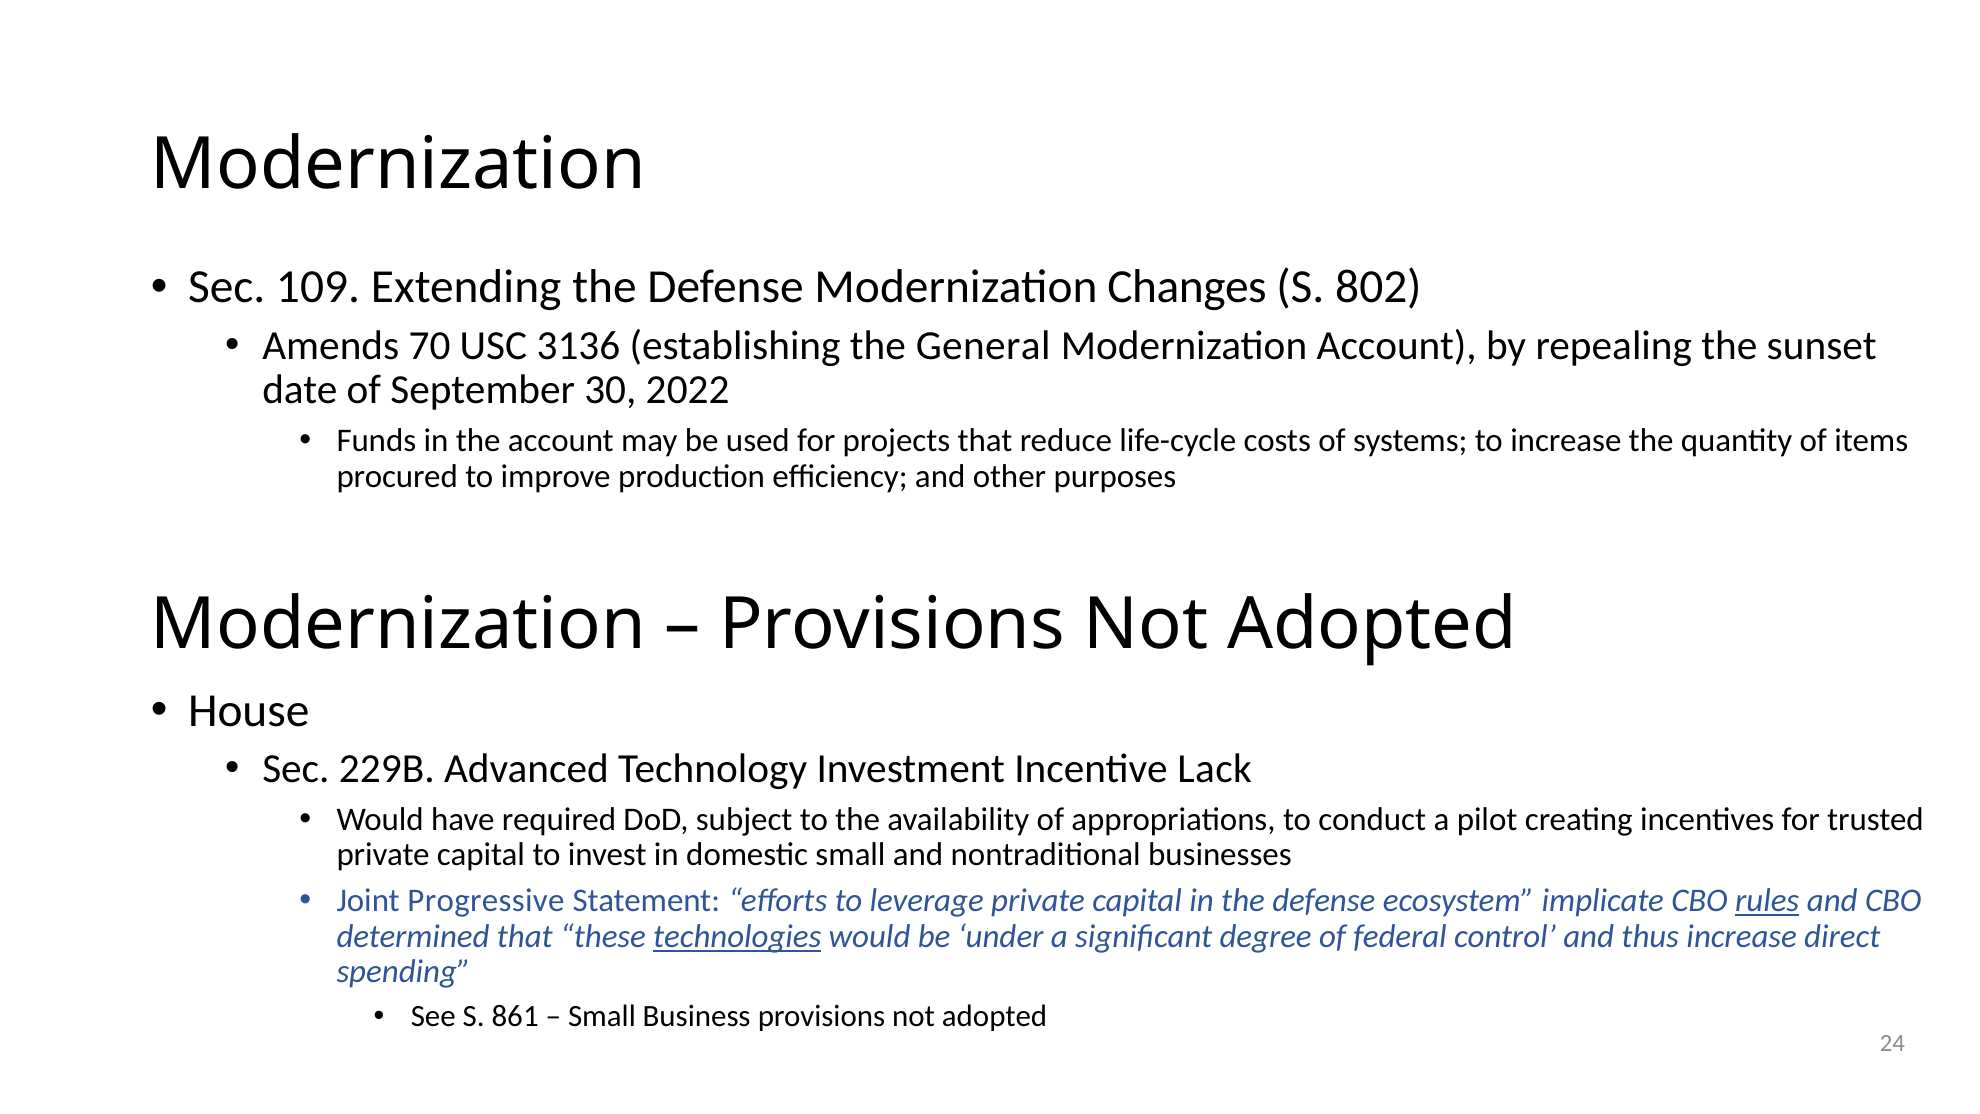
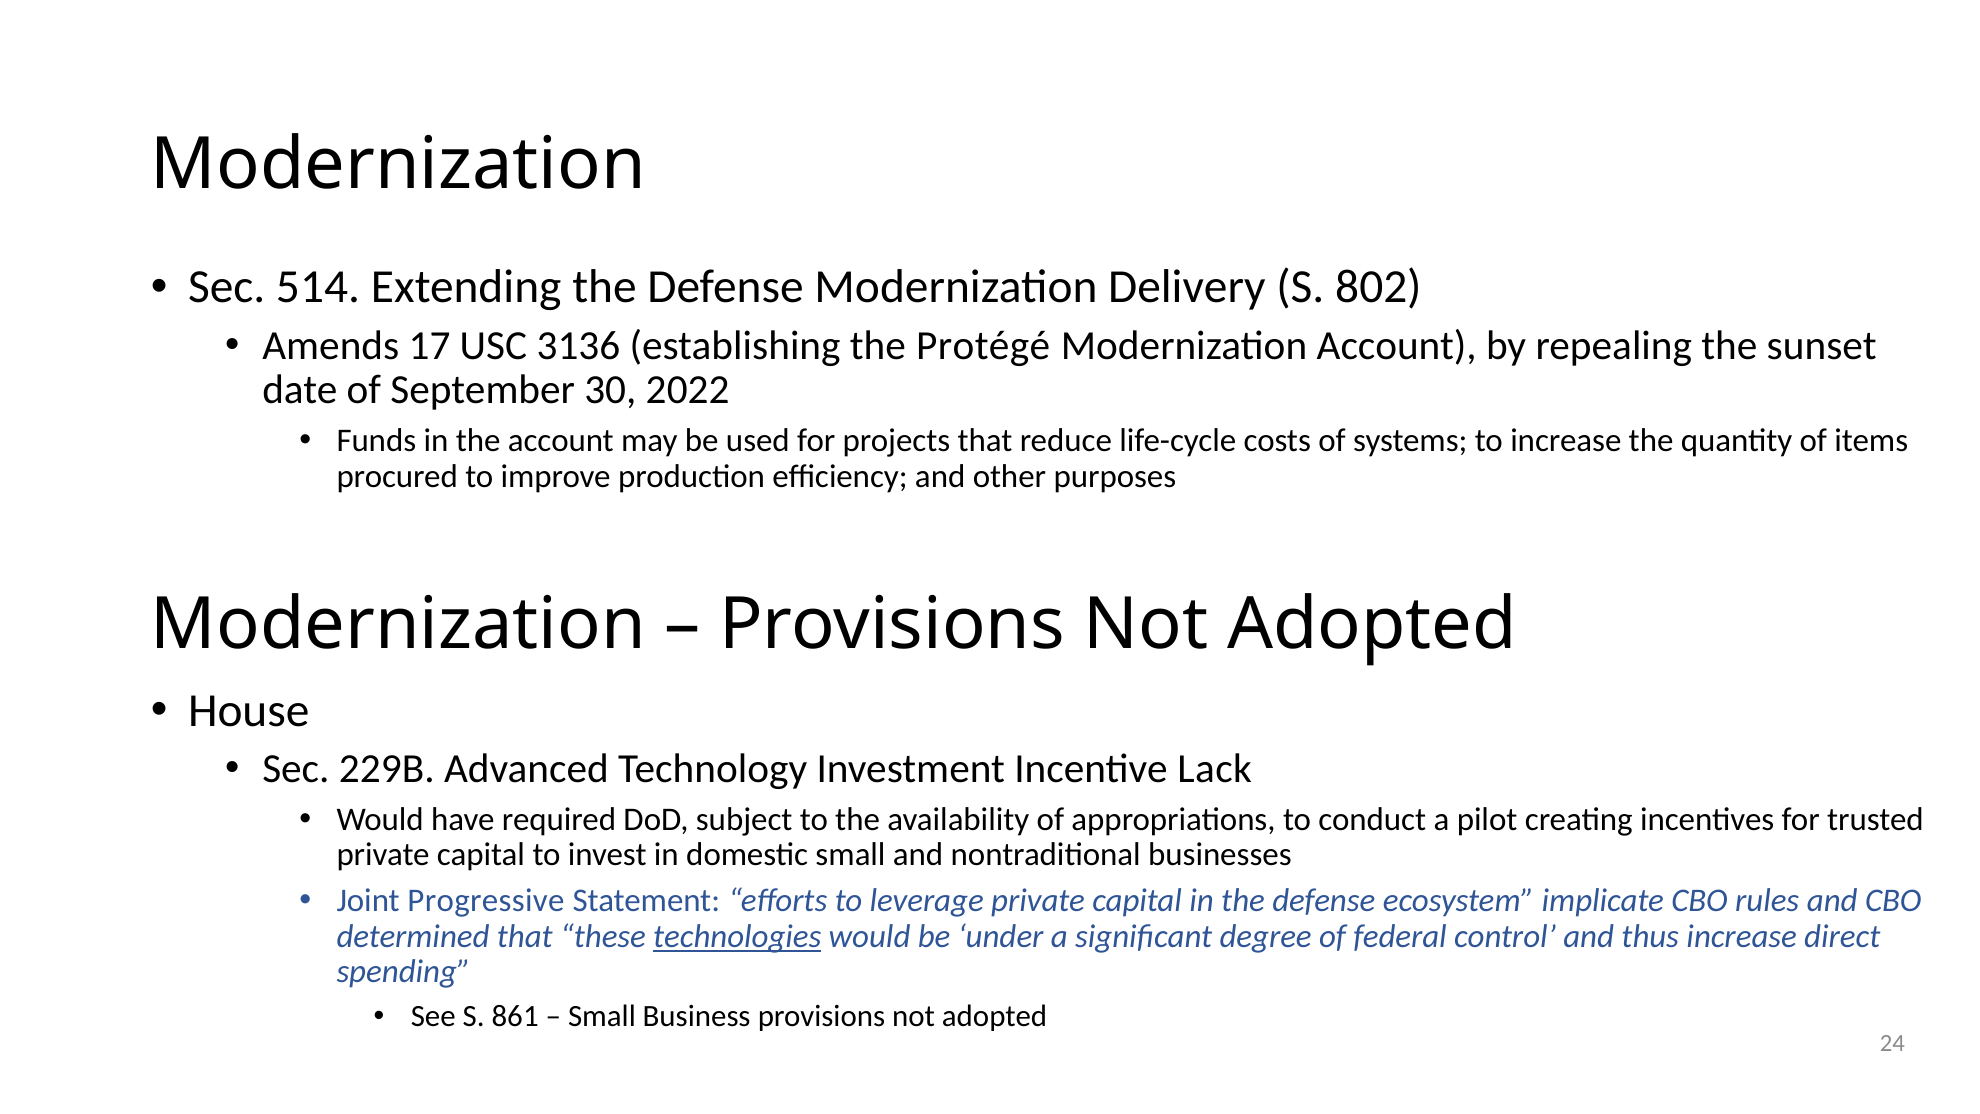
109: 109 -> 514 (318, 287)
Changes: Changes -> Delivery (1187, 287)
70: 70 -> 17 (429, 345)
General: General -> Protégé (983, 345)
rules underline: present -> none (1767, 901)
